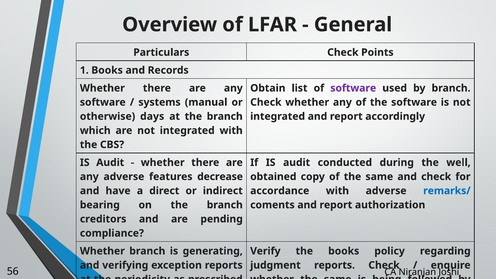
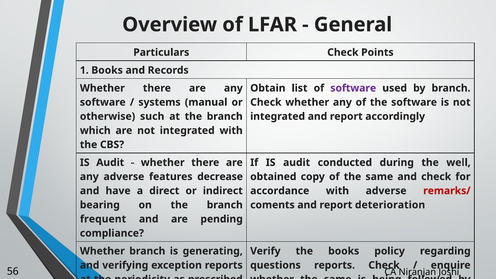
days: days -> such (152, 116)
remarks/ colour: blue -> red (447, 191)
authorization: authorization -> deterioration (390, 205)
creditors: creditors -> frequent (103, 219)
judgment: judgment -> questions (275, 265)
